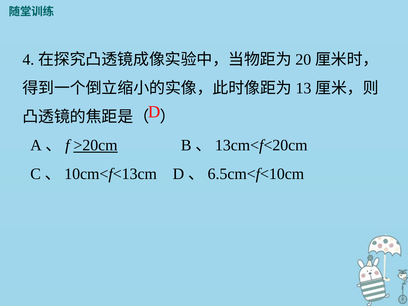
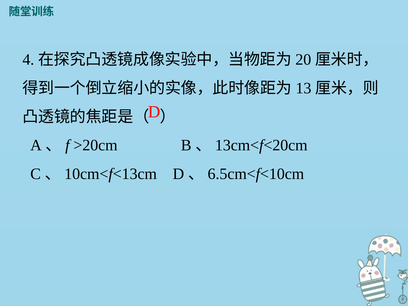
>20cm underline: present -> none (96, 145)
